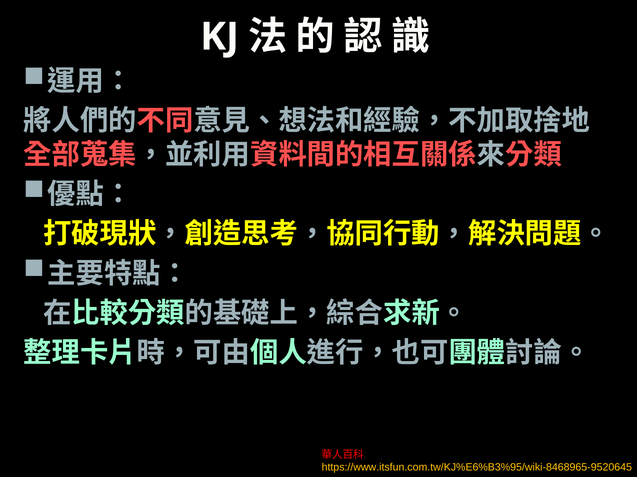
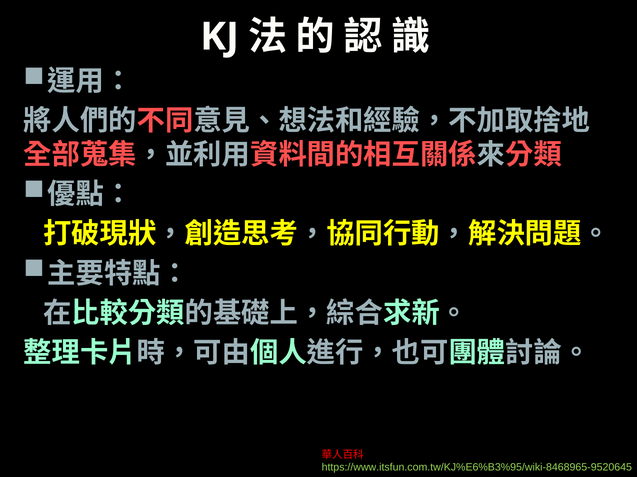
https://www.itsfun.com.tw/KJ%E6%B3%95/wiki-8468965-9520645 colour: yellow -> light green (477, 468)
